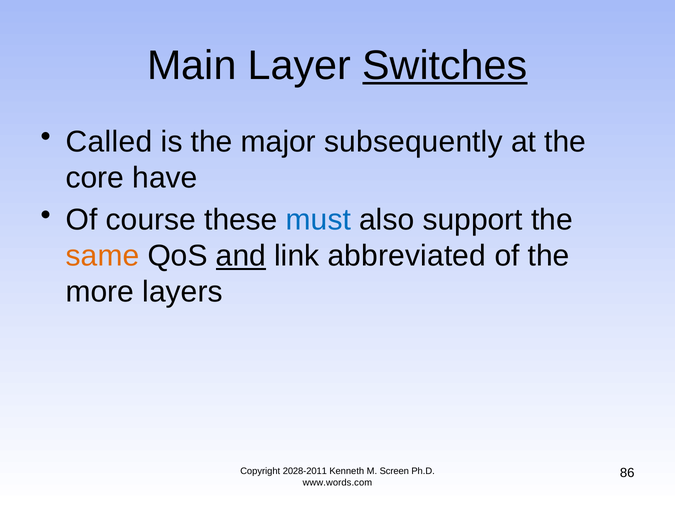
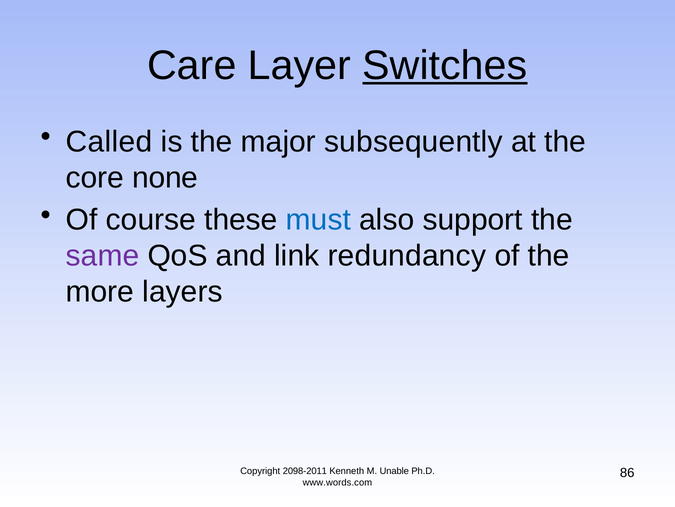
Main: Main -> Care (192, 65)
have: have -> none (165, 178)
same colour: orange -> purple (103, 256)
and underline: present -> none (241, 256)
abbreviated: abbreviated -> redundancy (407, 256)
2028-2011: 2028-2011 -> 2098-2011 (305, 471)
Screen: Screen -> Unable (394, 471)
